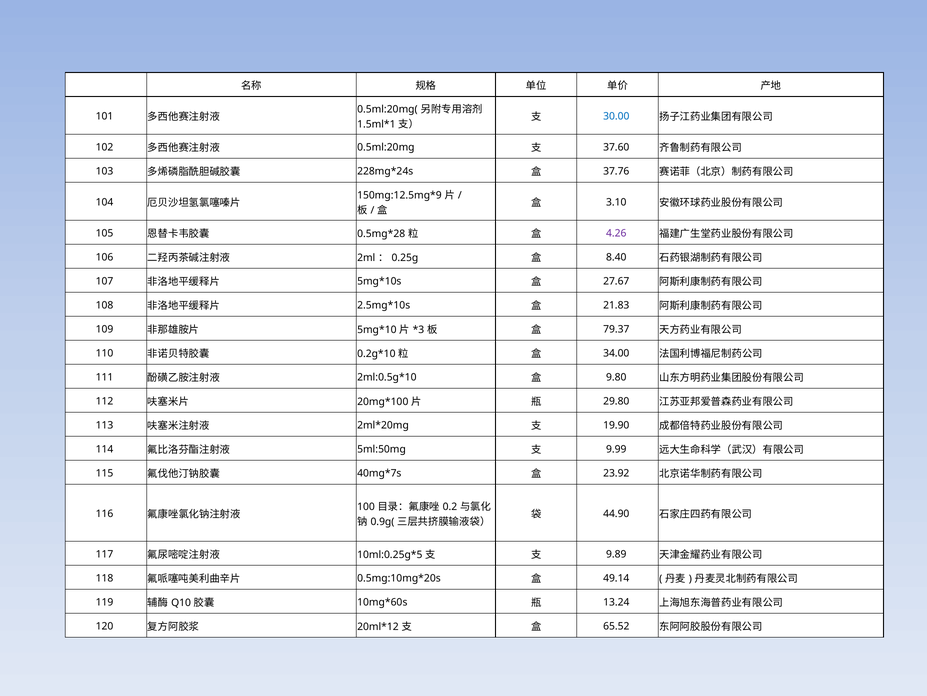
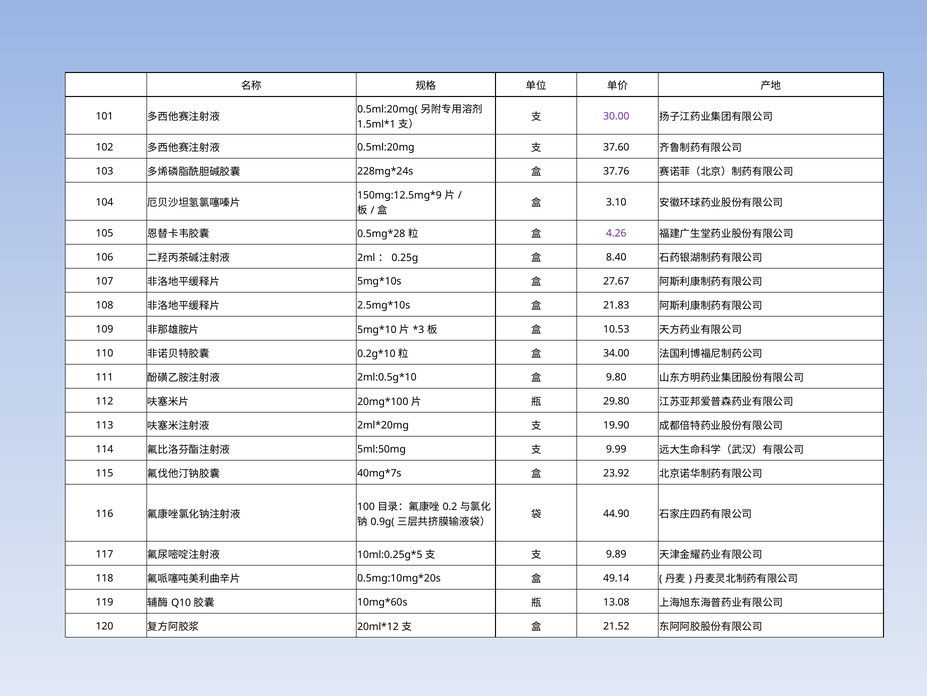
30.00 colour: blue -> purple (616, 116)
79.37: 79.37 -> 10.53 (616, 329)
13.24: 13.24 -> 13.08 (616, 602)
65.52: 65.52 -> 21.52 (616, 626)
